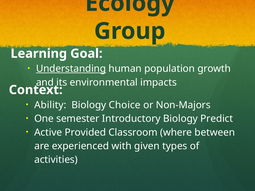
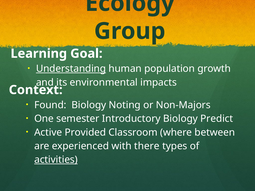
Ability: Ability -> Found (50, 105)
Choice: Choice -> Noting (125, 105)
given: given -> there (147, 146)
activities underline: none -> present (56, 160)
